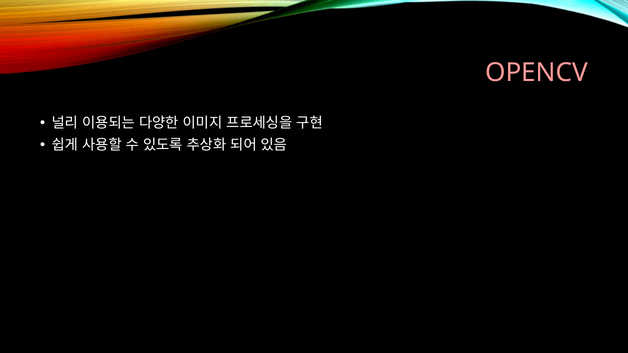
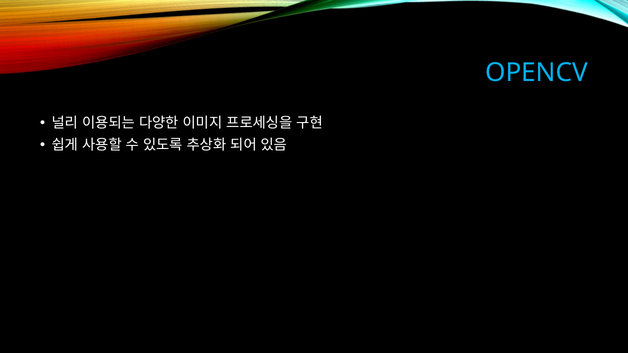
OPENCV colour: pink -> light blue (537, 72)
